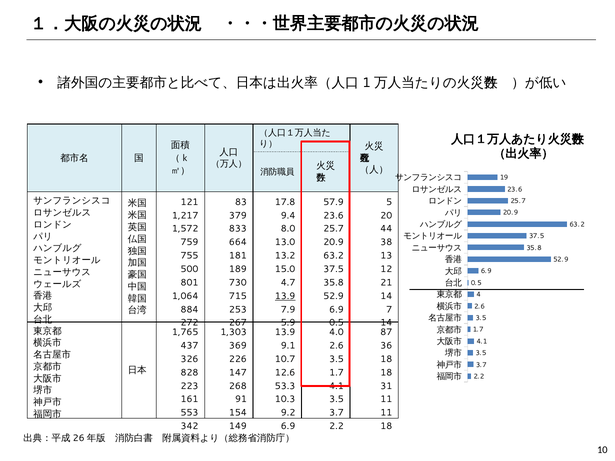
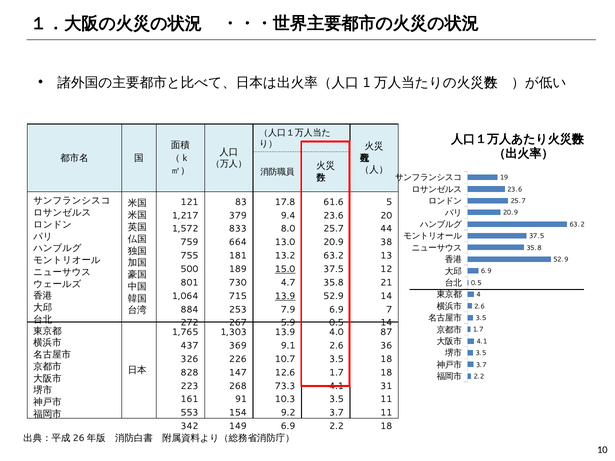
57.9: 57.9 -> 61.6 (334, 202)
15.0 underline: none -> present (285, 269)
53.3: 53.3 -> 73.3 (285, 386)
